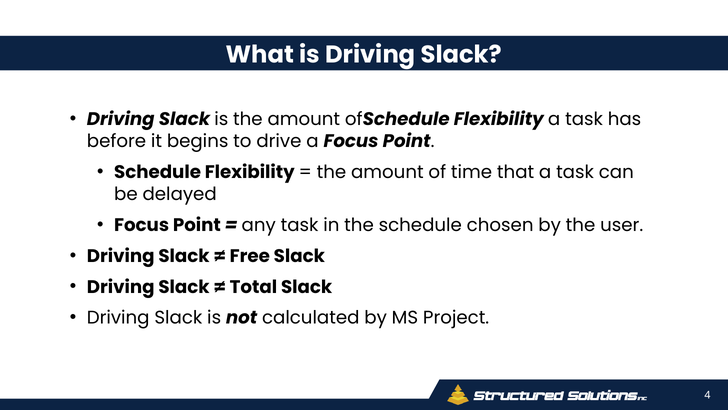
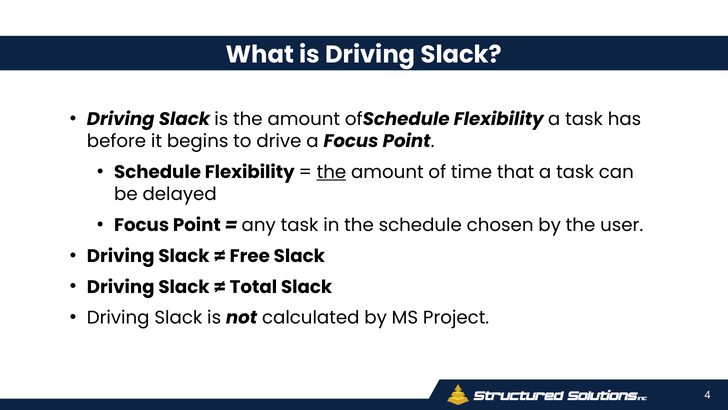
the underline: none -> present (331, 172)
